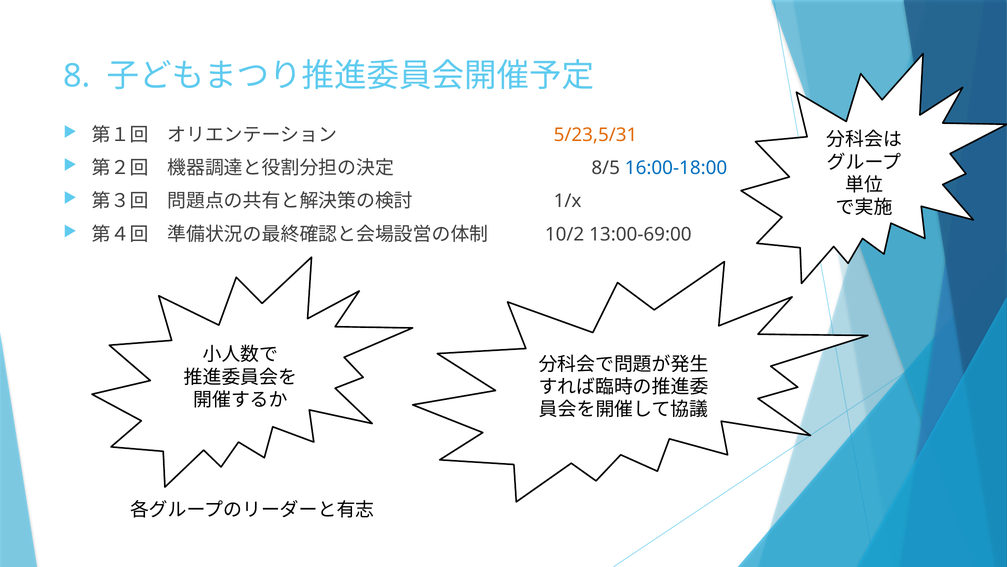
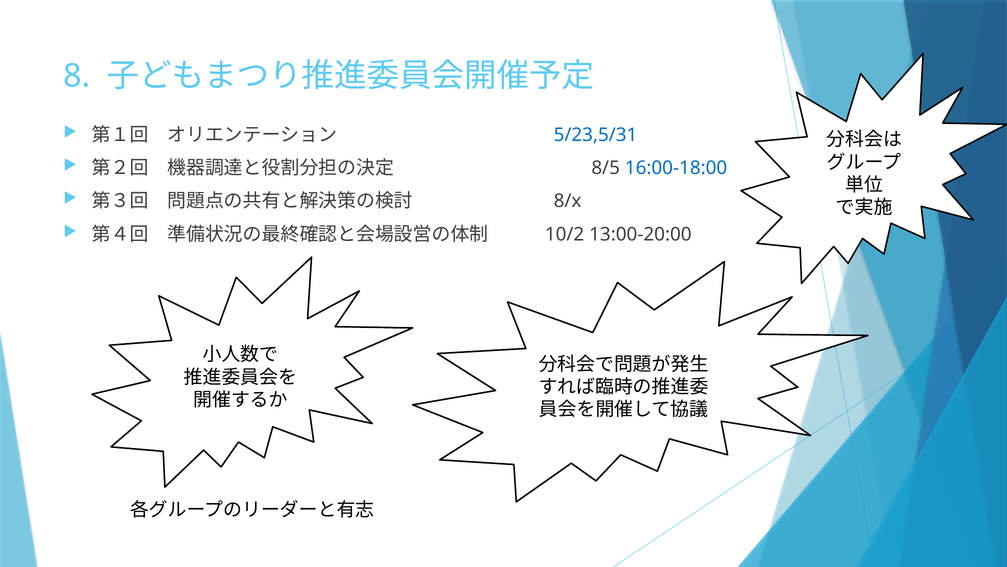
5/23,5/31 colour: orange -> blue (595, 135)
1/x: 1/x -> 8/x (568, 201)
13:00-69:00: 13:00-69:00 -> 13:00-20:00 (640, 234)
